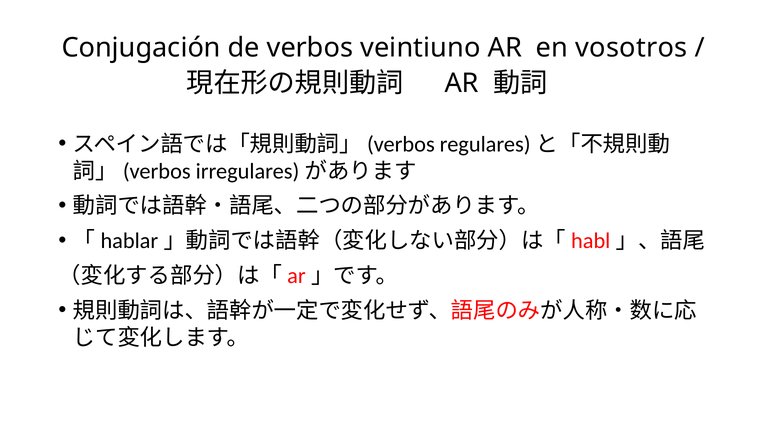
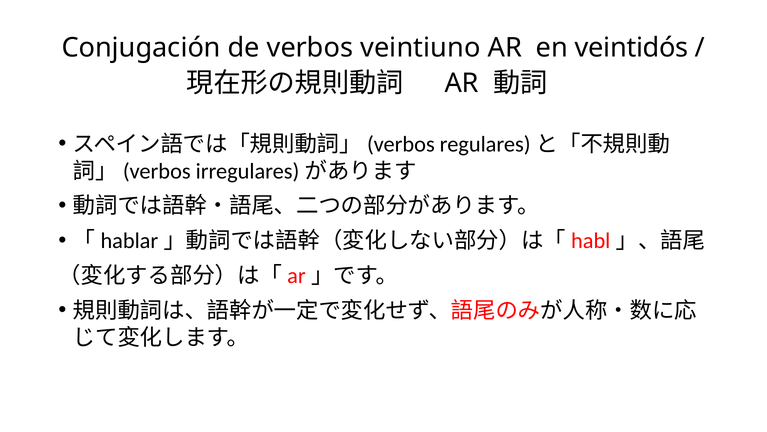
vosotros: vosotros -> veintidós (632, 48)
